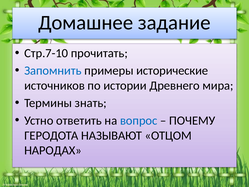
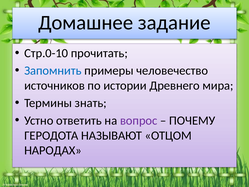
Стр.7-10: Стр.7-10 -> Стр.0-10 (46, 53)
исторические: исторические -> человечество (172, 71)
вопрос colour: blue -> purple (139, 120)
